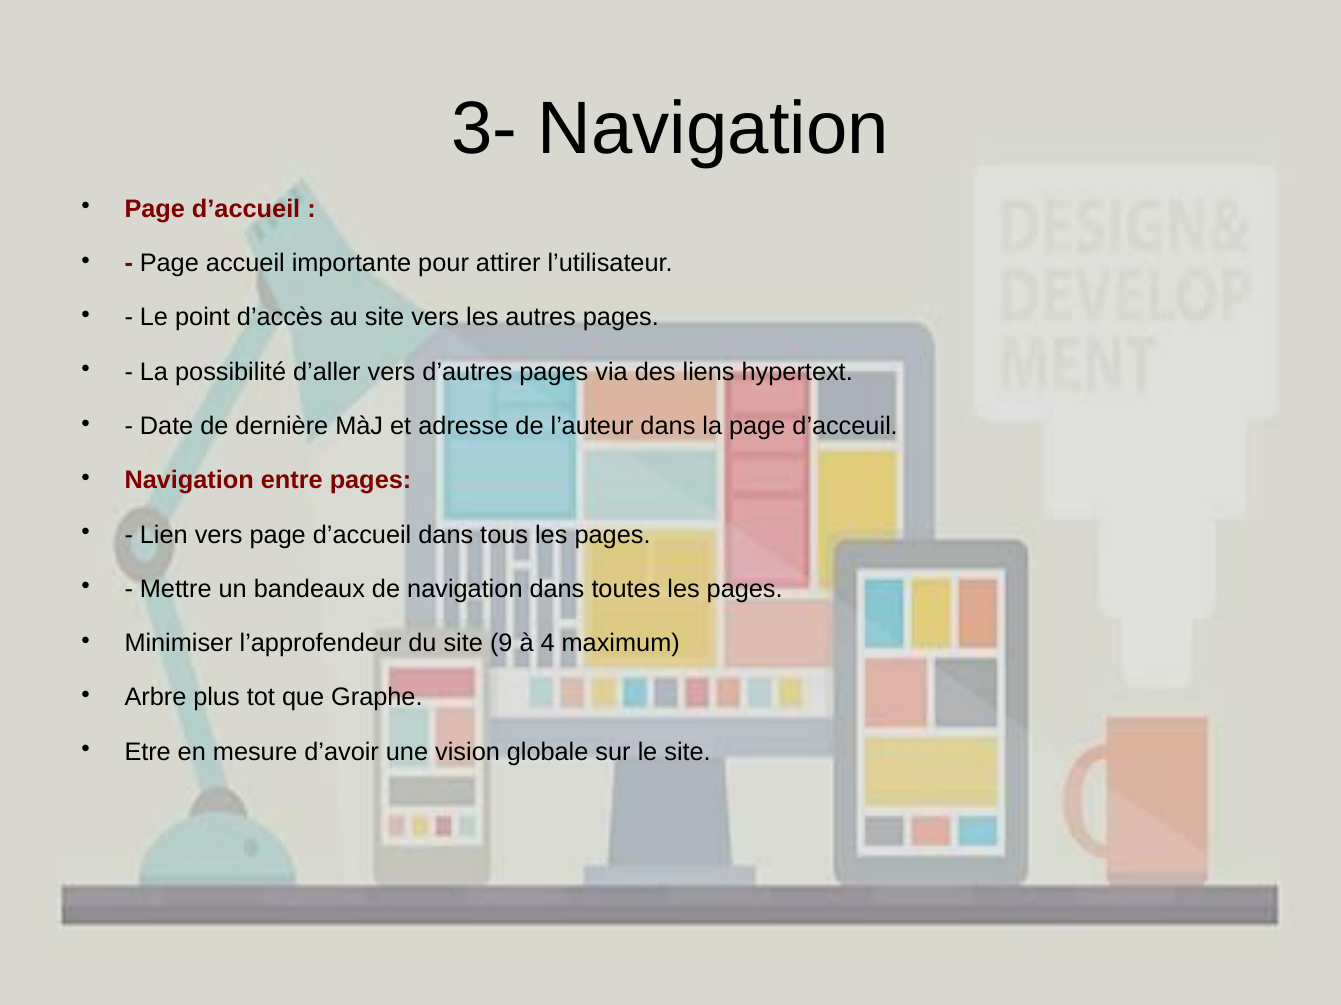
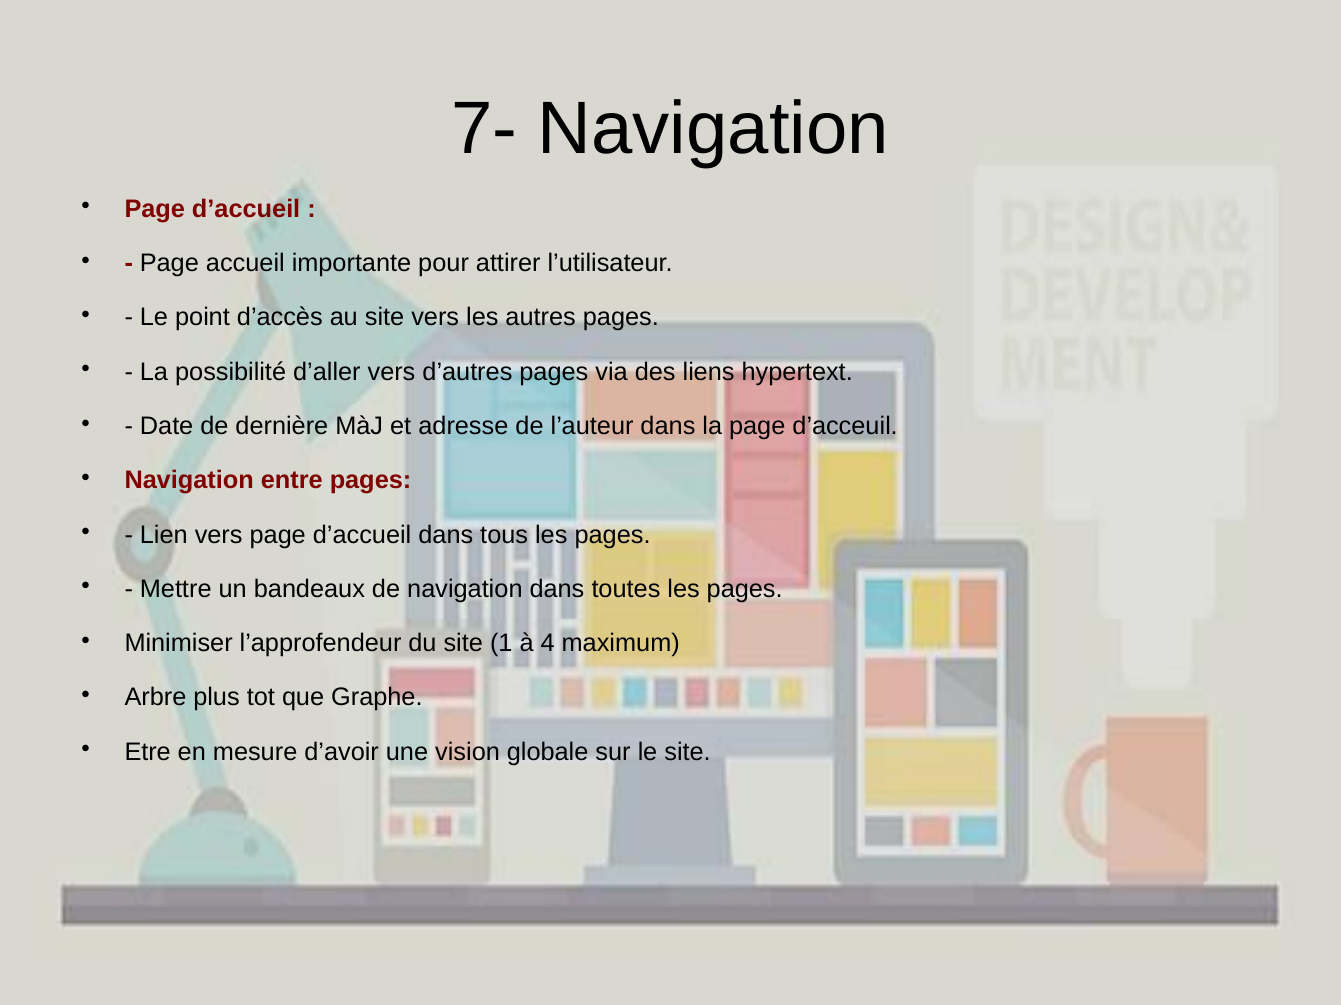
3-: 3- -> 7- (484, 129)
9: 9 -> 1 (501, 644)
